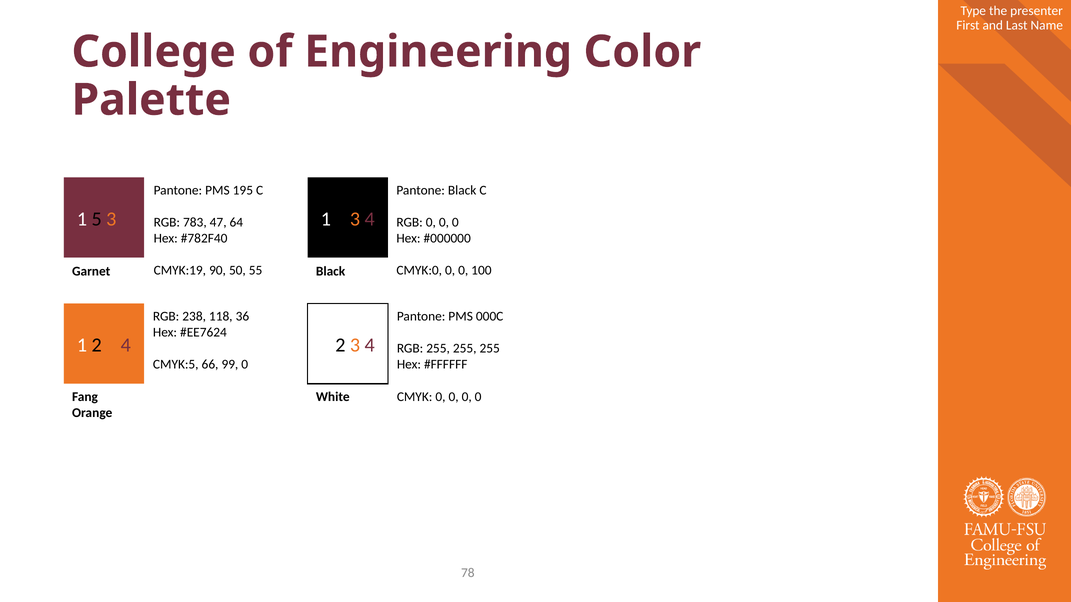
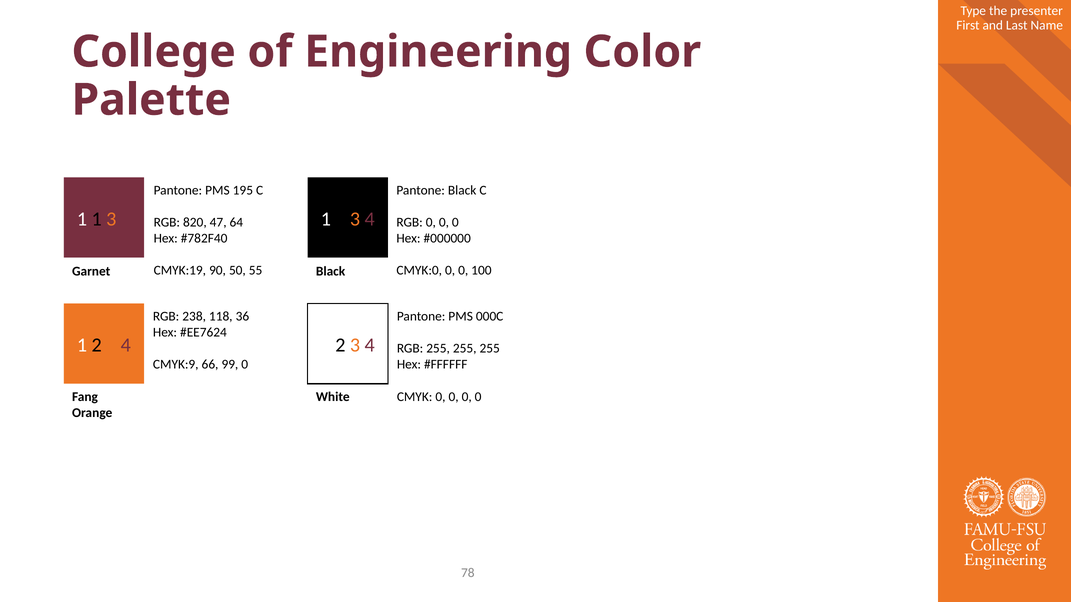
1 5: 5 -> 1 (97, 219)
783: 783 -> 820 (195, 223)
CMYK:5: CMYK:5 -> CMYK:9 (176, 365)
